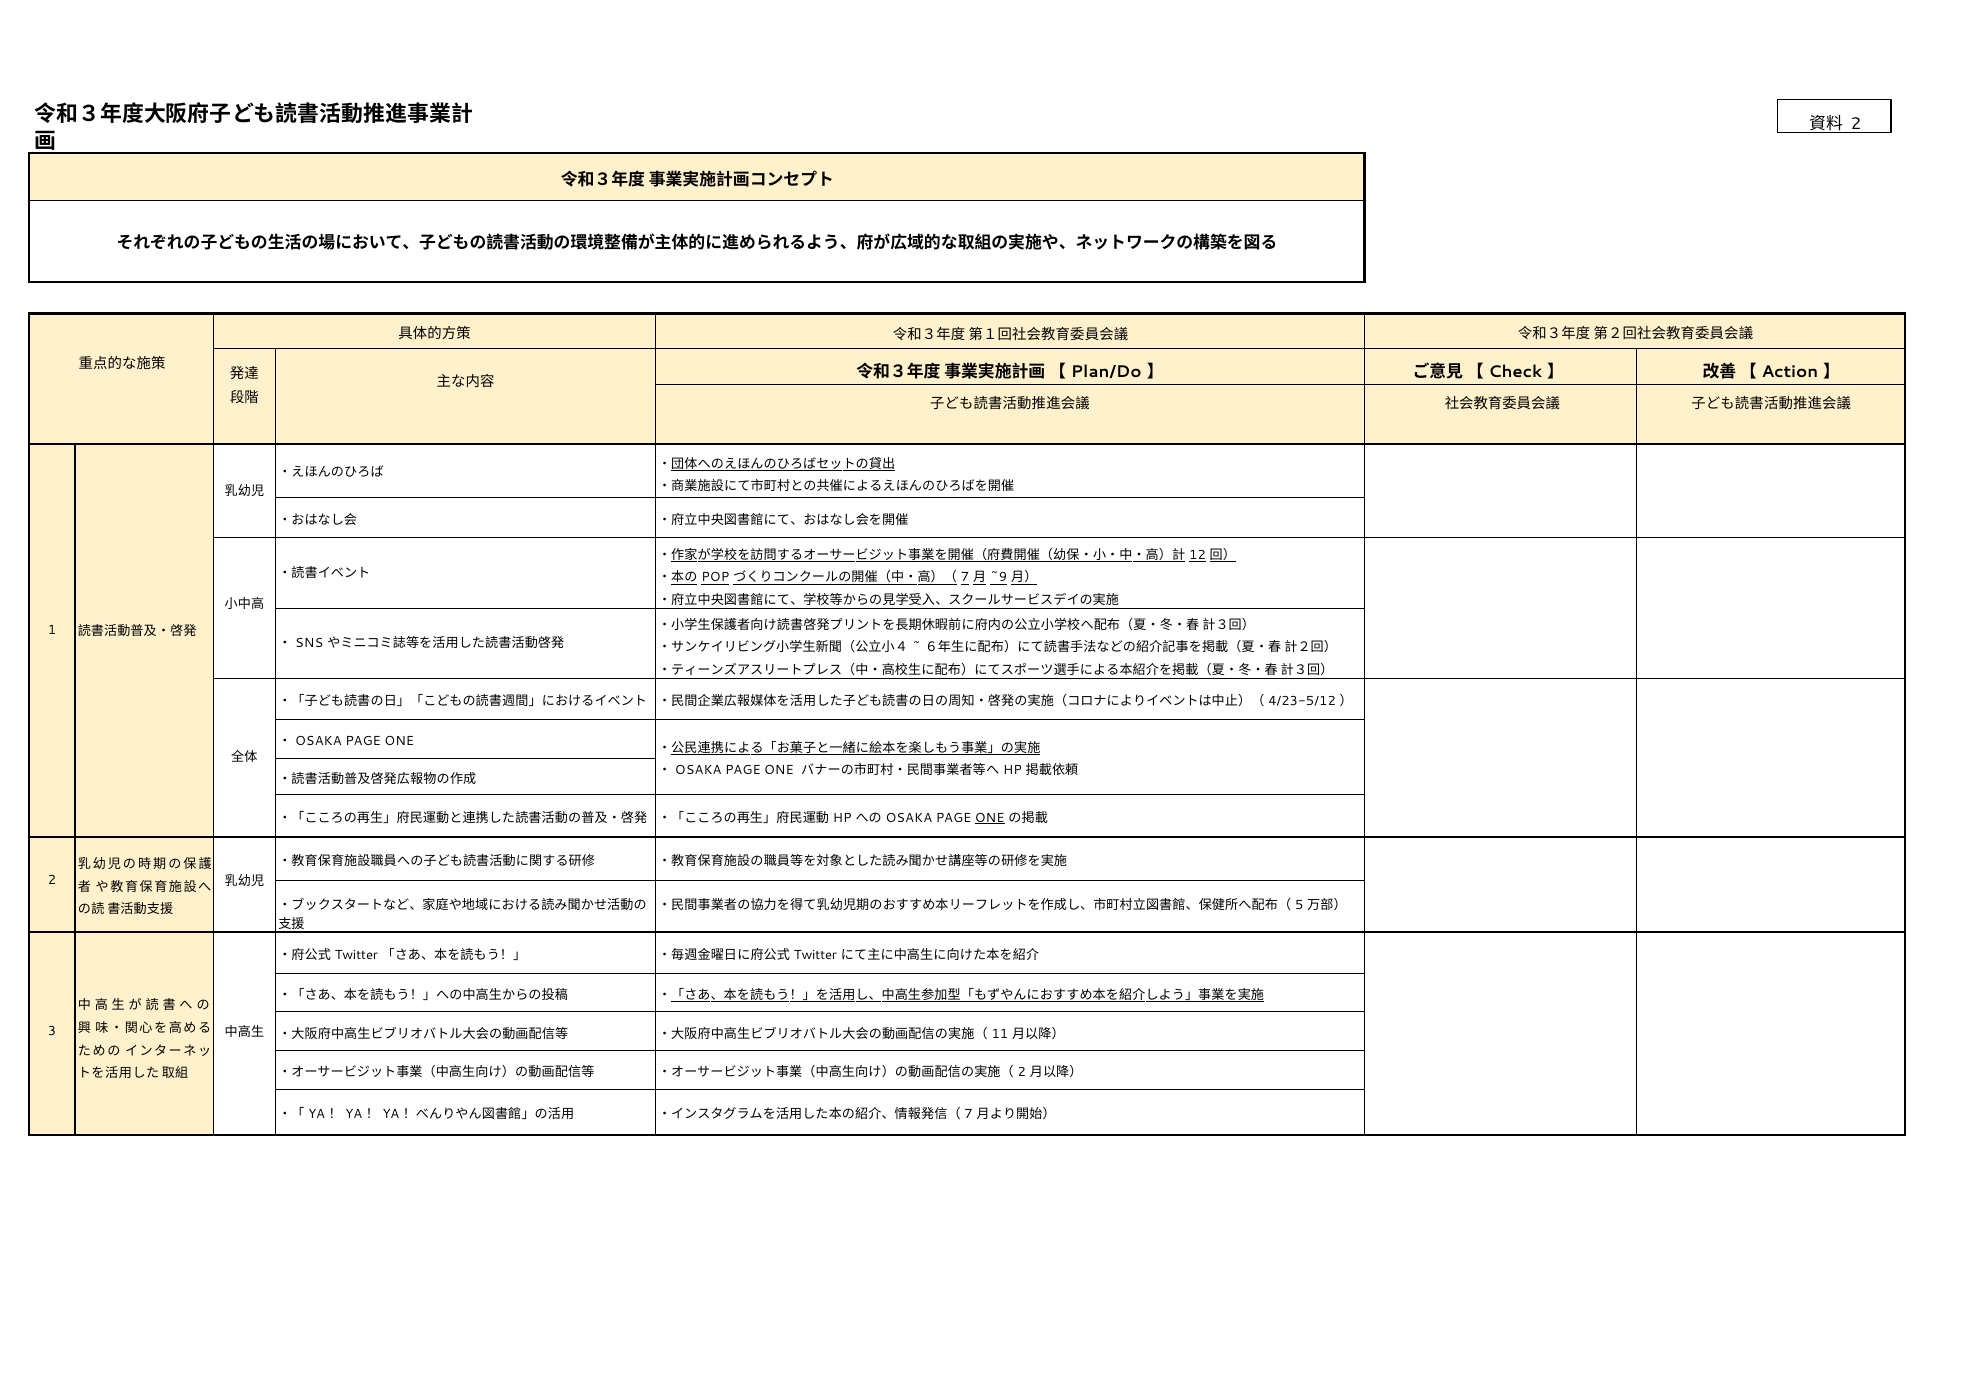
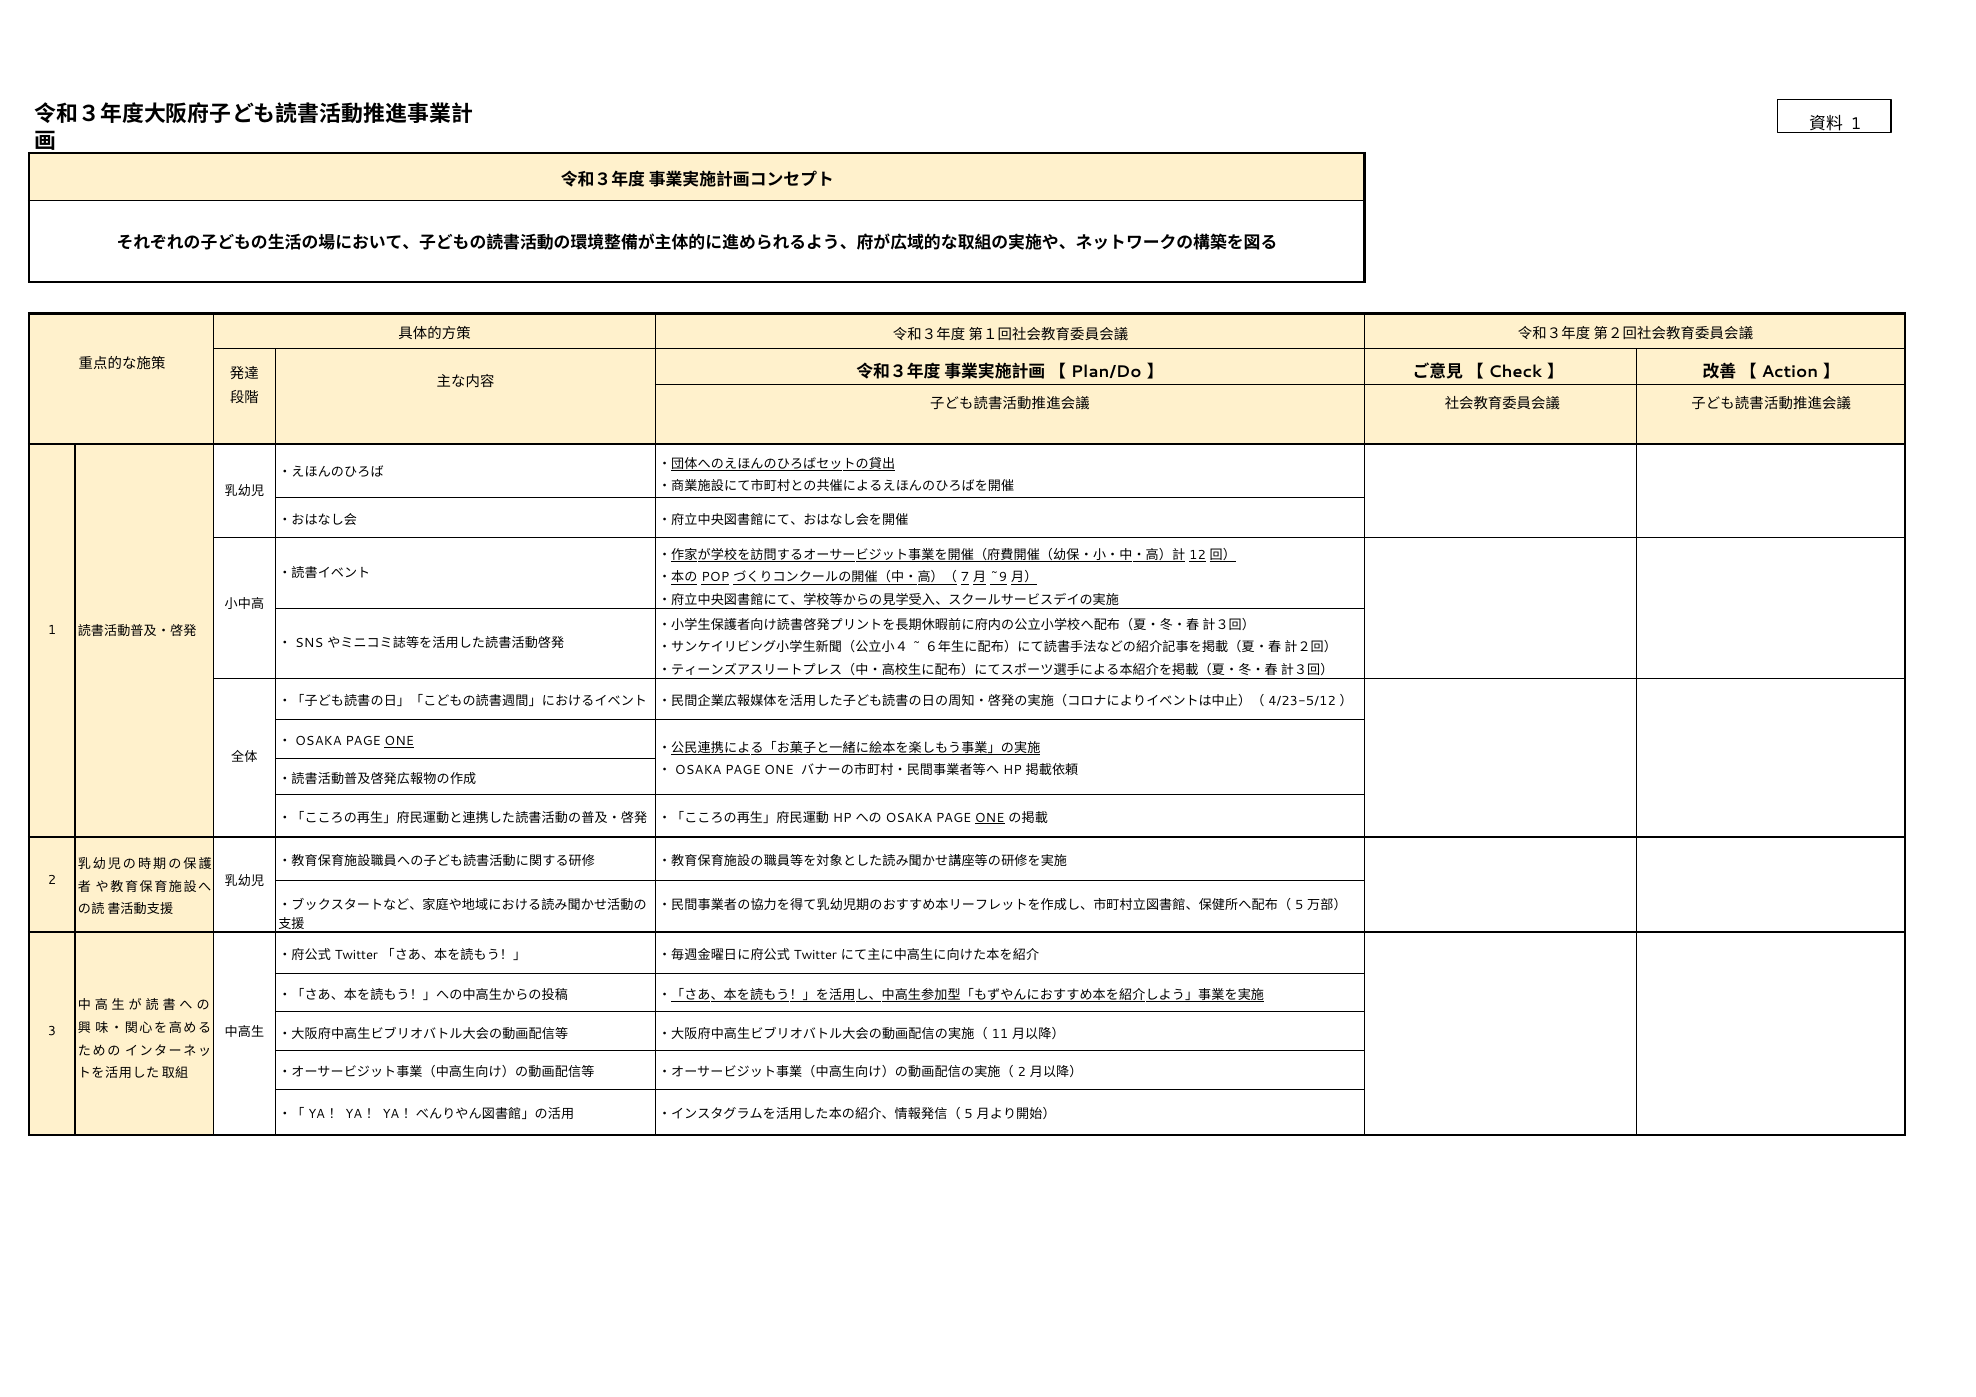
2: 2 -> 1 (1856, 124)
ONE underline: none -> present (399, 742)
7: 7 -> 5 (969, 1115)
